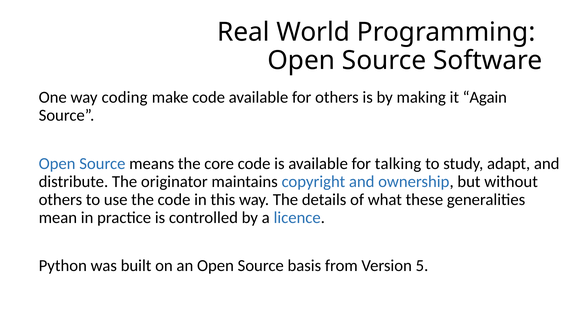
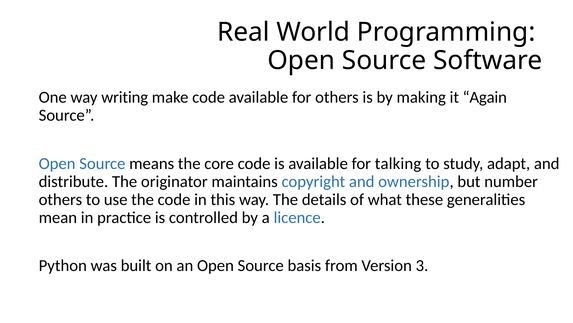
coding: coding -> writing (125, 97)
without: without -> number (511, 181)
5: 5 -> 3 (422, 265)
